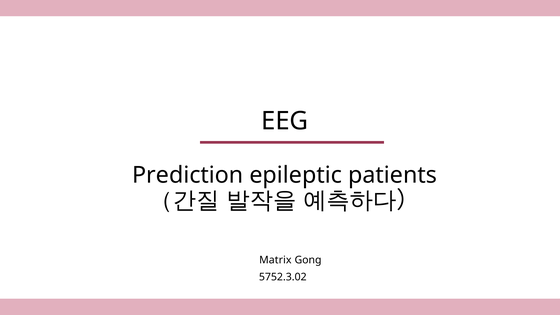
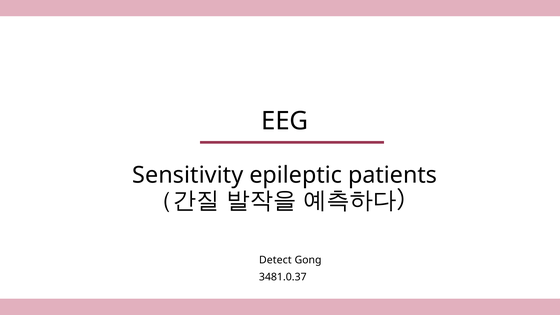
Prediction: Prediction -> Sensitivity (188, 175)
Matrix: Matrix -> Detect (275, 260)
5752.3.02: 5752.3.02 -> 3481.0.37 (283, 277)
